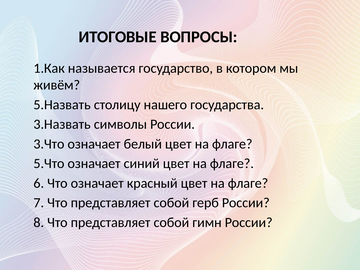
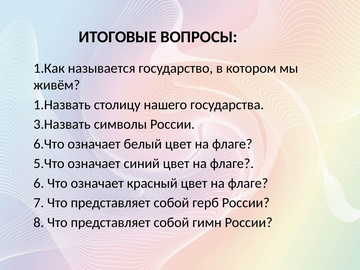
5.Назвать: 5.Назвать -> 1.Назвать (62, 105)
3.Что: 3.Что -> 6.Что (49, 144)
